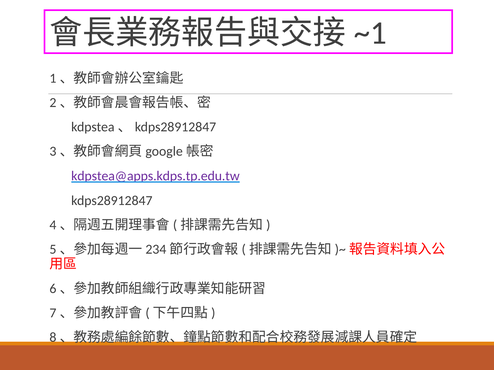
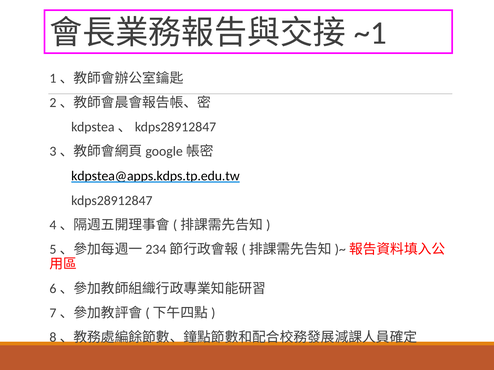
kdpstea@apps.kdps.tp.edu.tw colour: purple -> black (155, 176)
